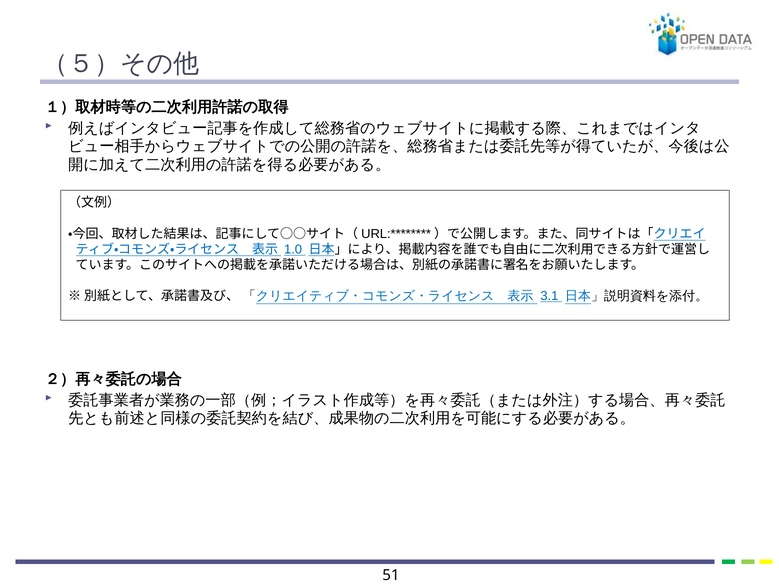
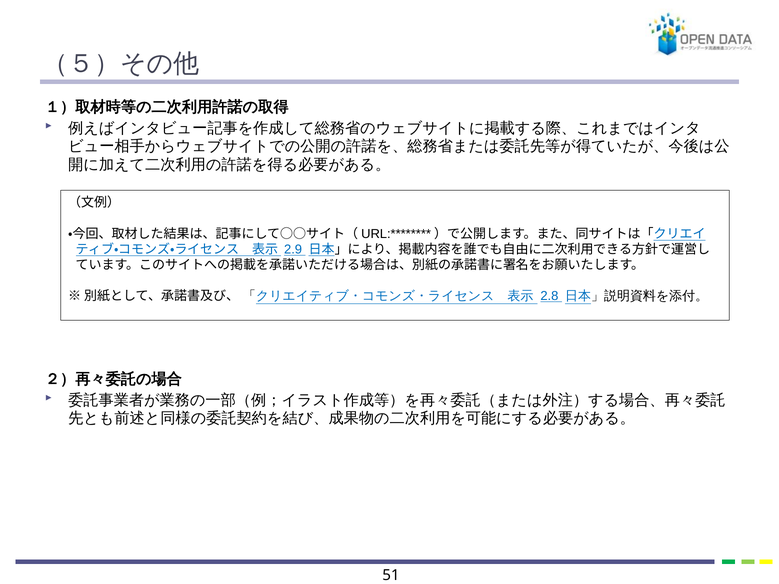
1.0: 1.0 -> 2.9 (293, 250)
3.1: 3.1 -> 2.8 (549, 296)
